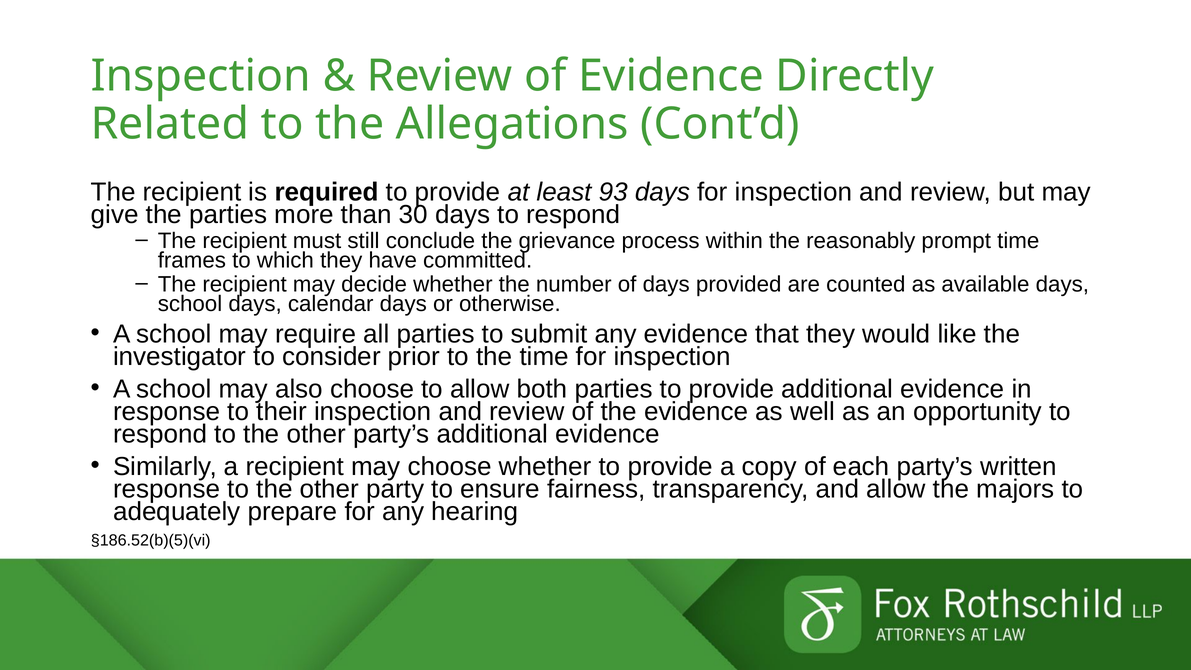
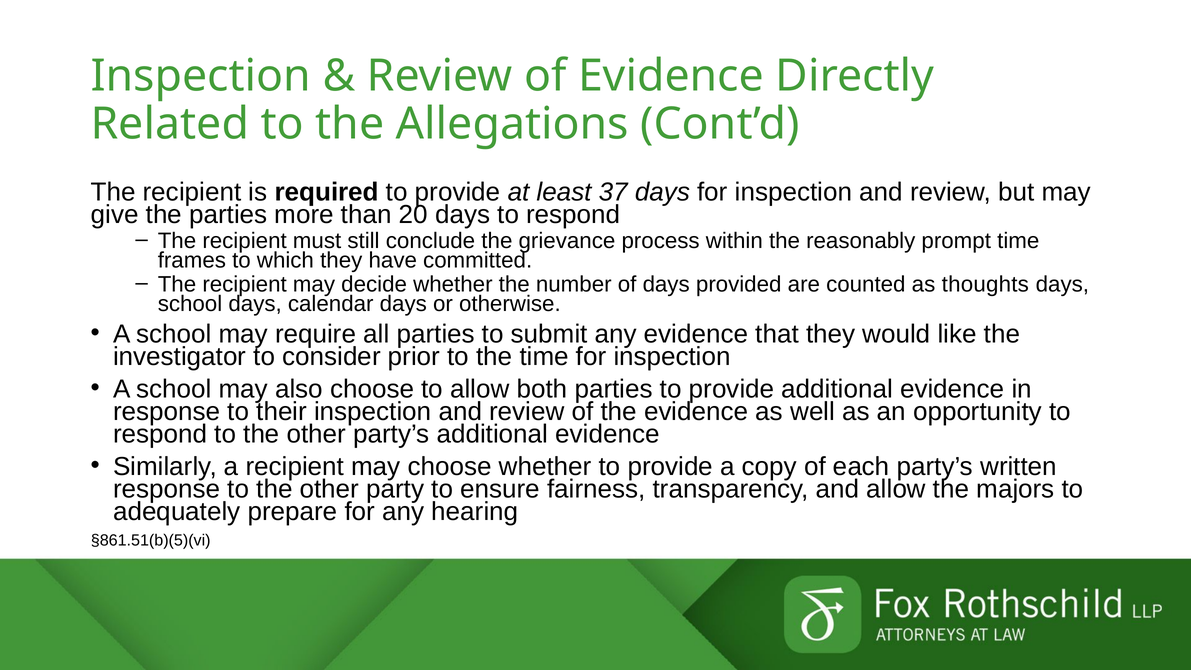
93: 93 -> 37 (613, 192)
30: 30 -> 20 (413, 215)
available: available -> thoughts (985, 284)
§186.52(b)(5)(vi: §186.52(b)(5)(vi -> §861.51(b)(5)(vi (151, 540)
